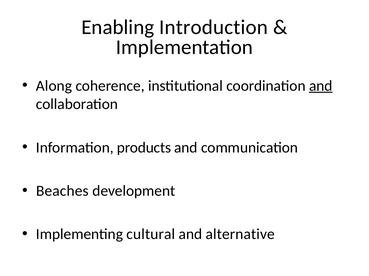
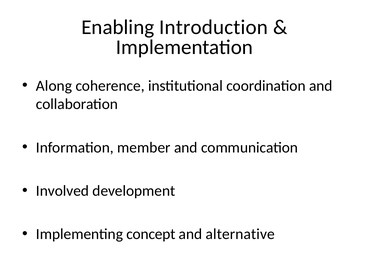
and underline: present -> none (321, 86)
products: products -> member (144, 148)
Beaches: Beaches -> Involved (62, 191)
cultural: cultural -> concept (151, 235)
